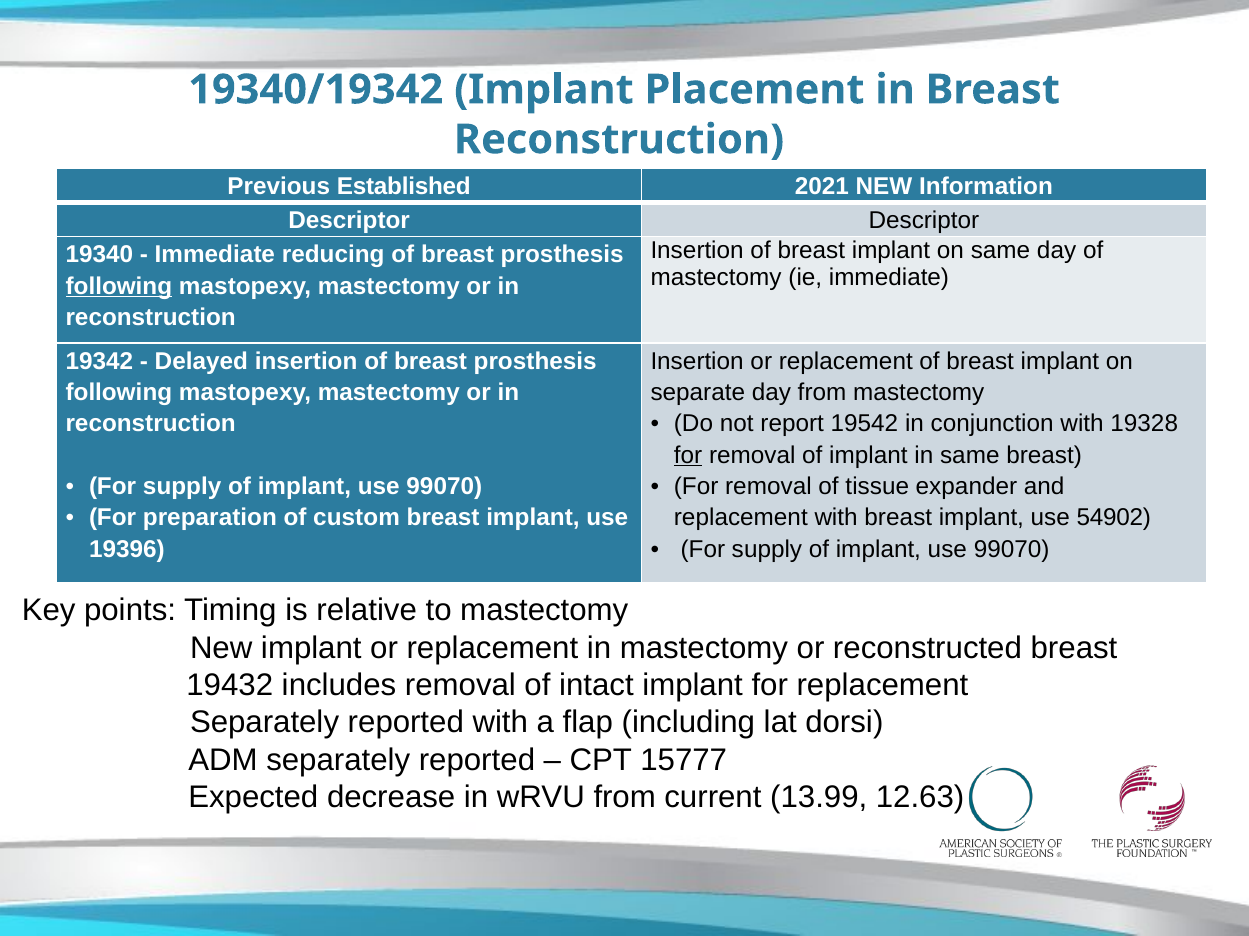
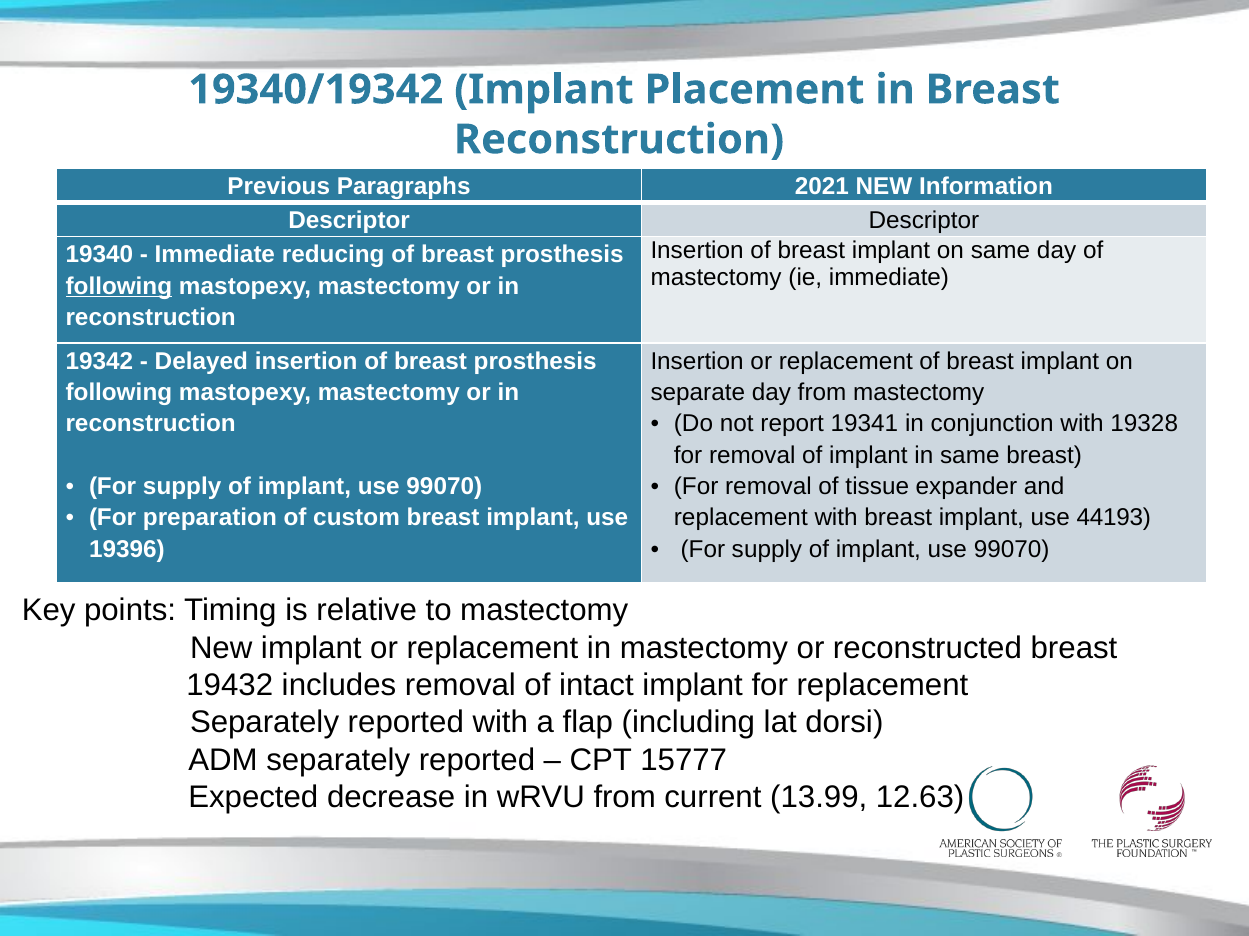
Established: Established -> Paragraphs (404, 186)
19542: 19542 -> 19341 (864, 424)
for underline: present -> none (688, 455)
54902: 54902 -> 44193 (1114, 518)
